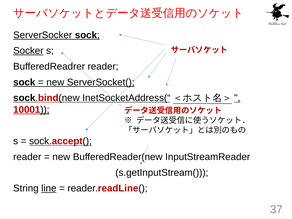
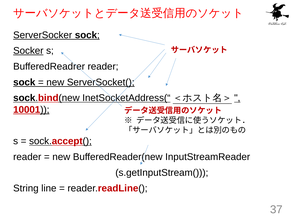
line underline: present -> none (49, 188)
